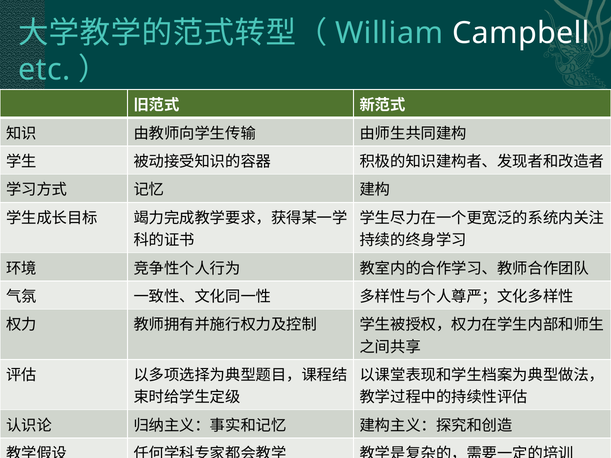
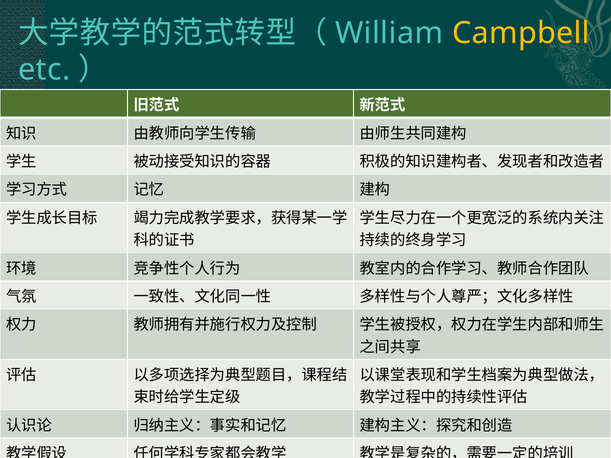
Campbell colour: white -> yellow (521, 33)
